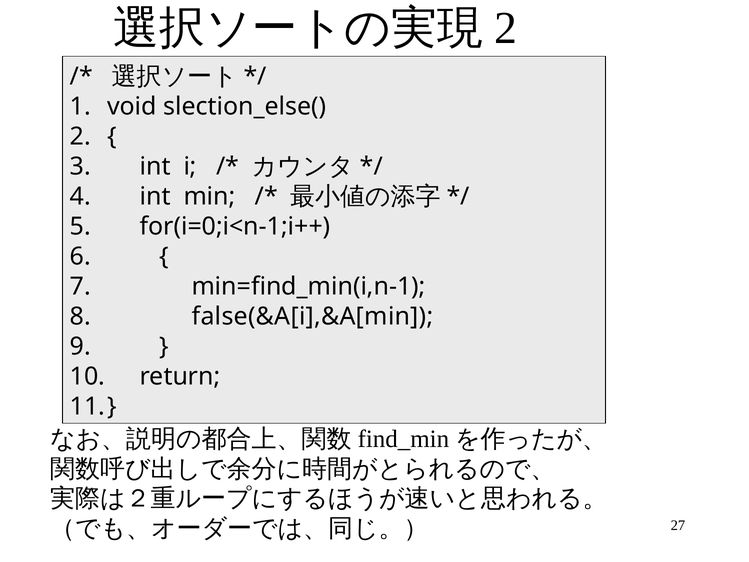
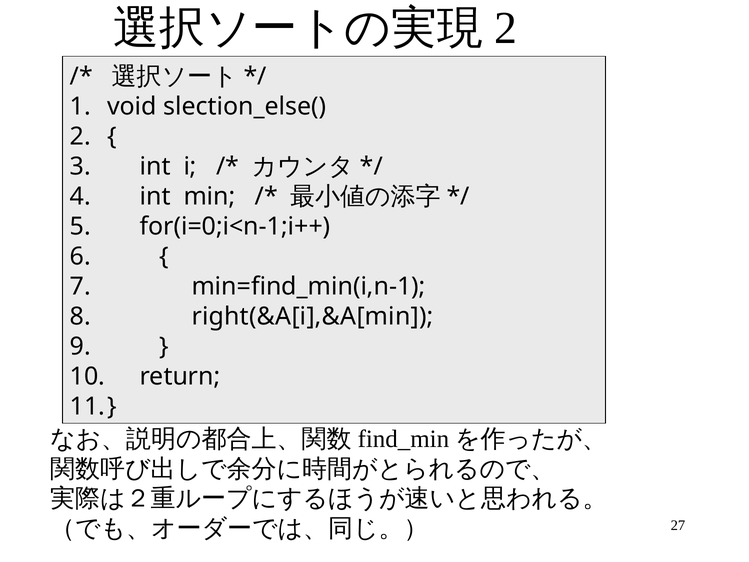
false(&A[i],&A[min: false(&A[i],&A[min -> right(&A[i],&A[min (313, 316)
